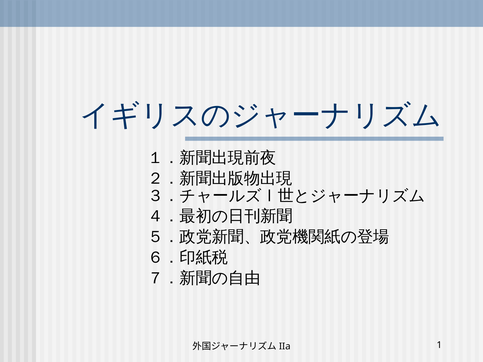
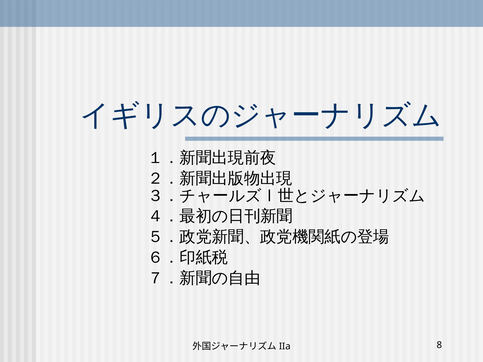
1: 1 -> 8 (439, 345)
